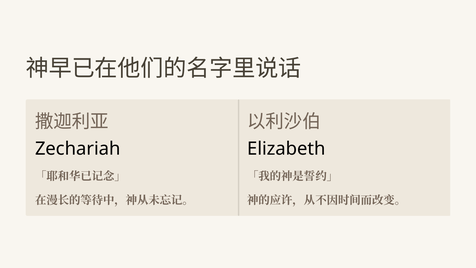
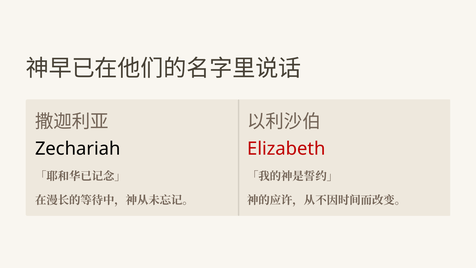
Elizabeth colour: black -> red (286, 149)
